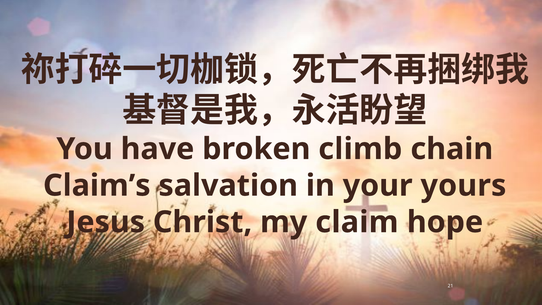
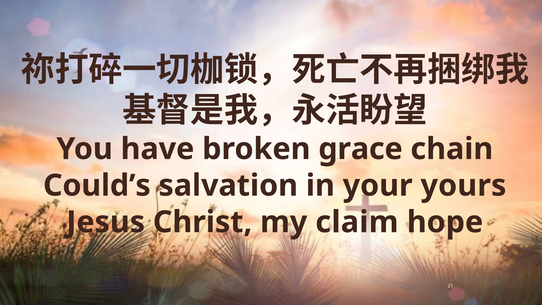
climb: climb -> grace (361, 149)
Claim’s: Claim’s -> Could’s (97, 185)
